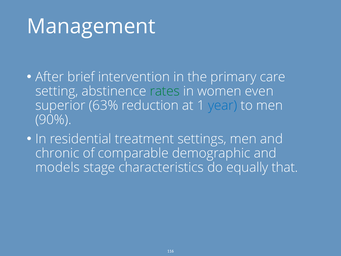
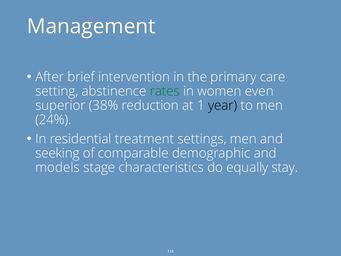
63%: 63% -> 38% (104, 105)
year colour: blue -> black (223, 105)
90%: 90% -> 24% (53, 120)
chronic: chronic -> seeking (57, 153)
that: that -> stay (285, 167)
